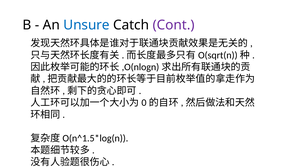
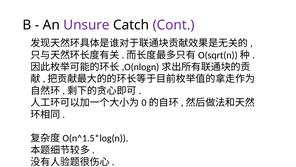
Unsure colour: blue -> purple (86, 25)
